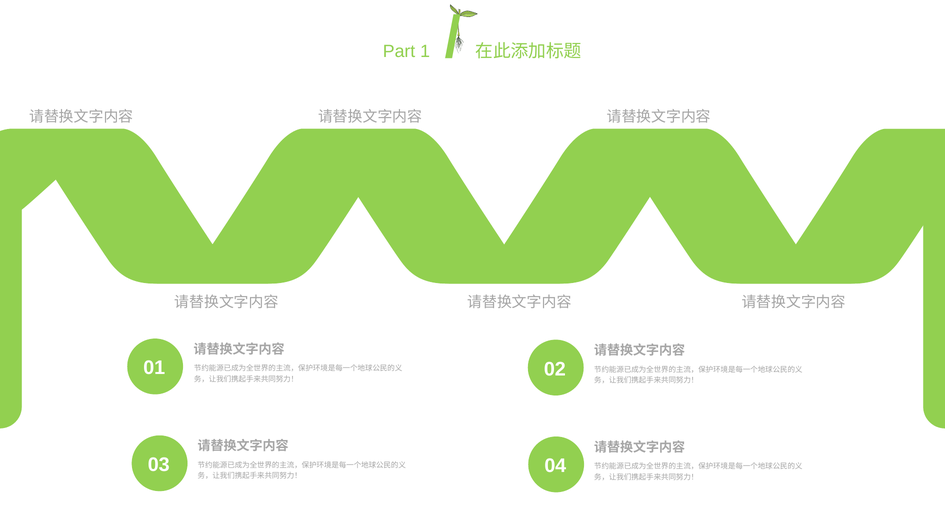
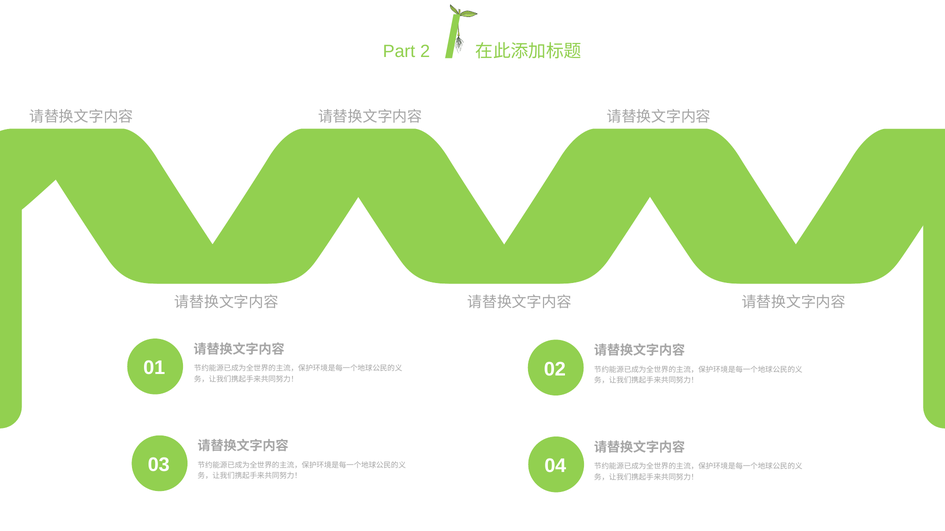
1: 1 -> 2 (425, 51)
